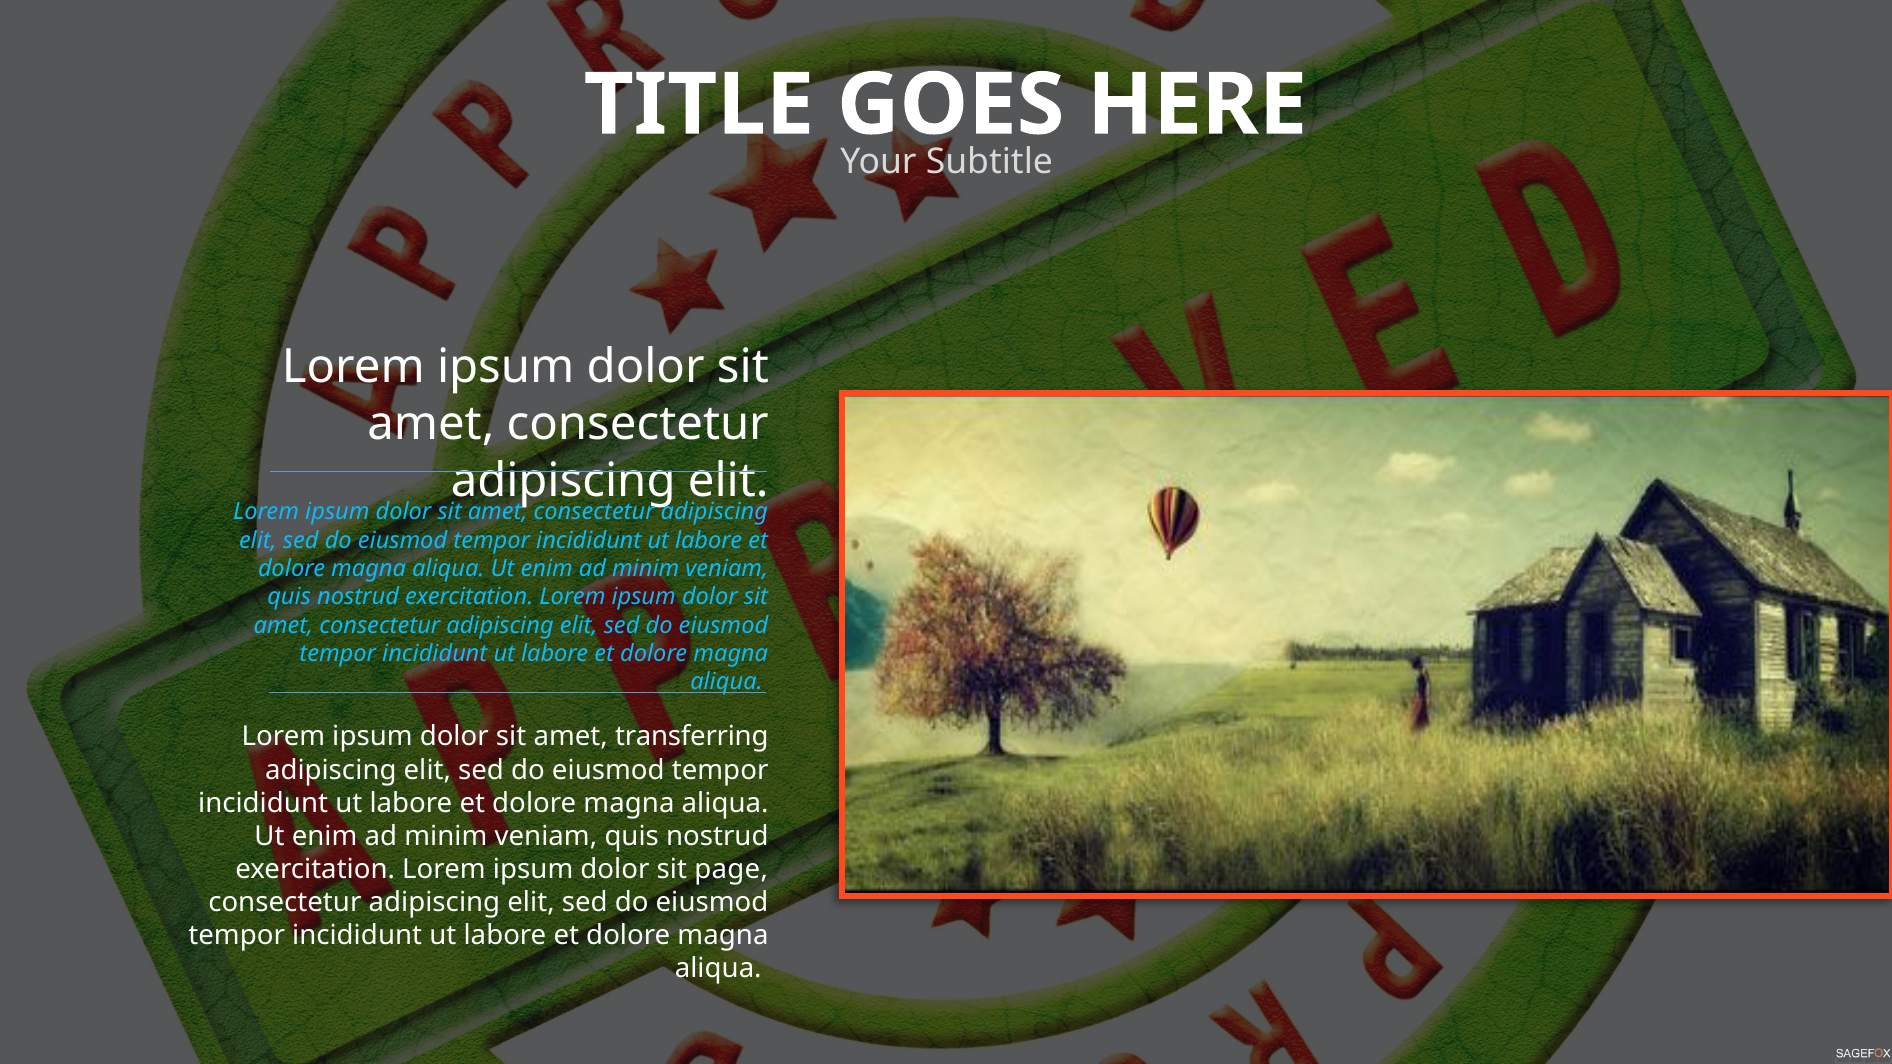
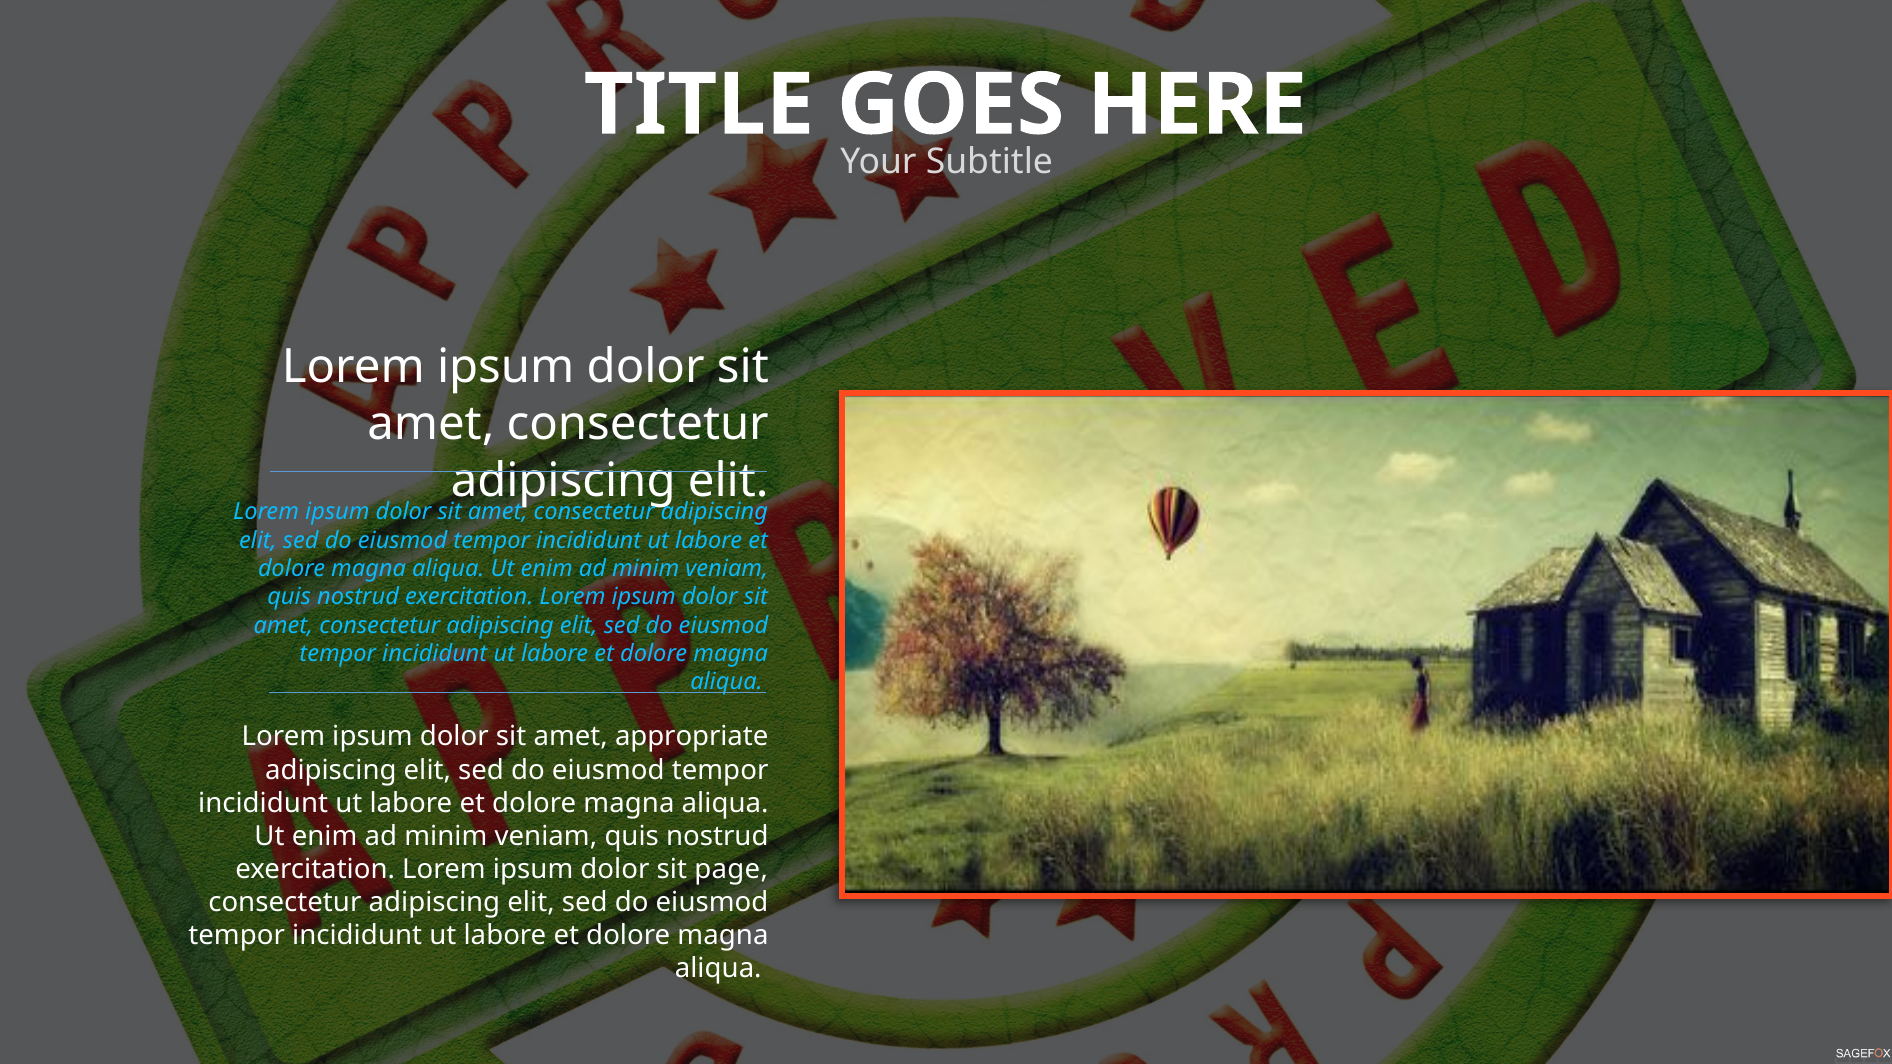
transferring: transferring -> appropriate (692, 737)
